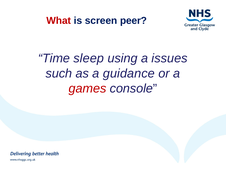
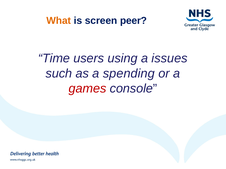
What colour: red -> orange (59, 21)
sleep: sleep -> users (89, 59)
guidance: guidance -> spending (129, 74)
